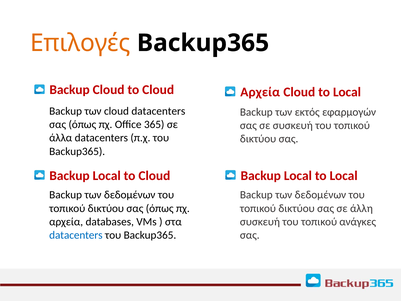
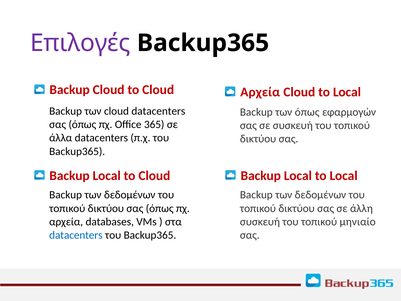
Επιλογές colour: orange -> purple (80, 43)
των εκτός: εκτός -> όπως (307, 112)
ανάγκες: ανάγκες -> μηνιαίο (358, 222)
